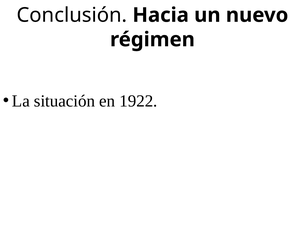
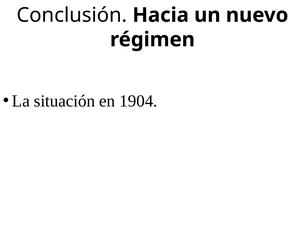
1922: 1922 -> 1904 (138, 101)
